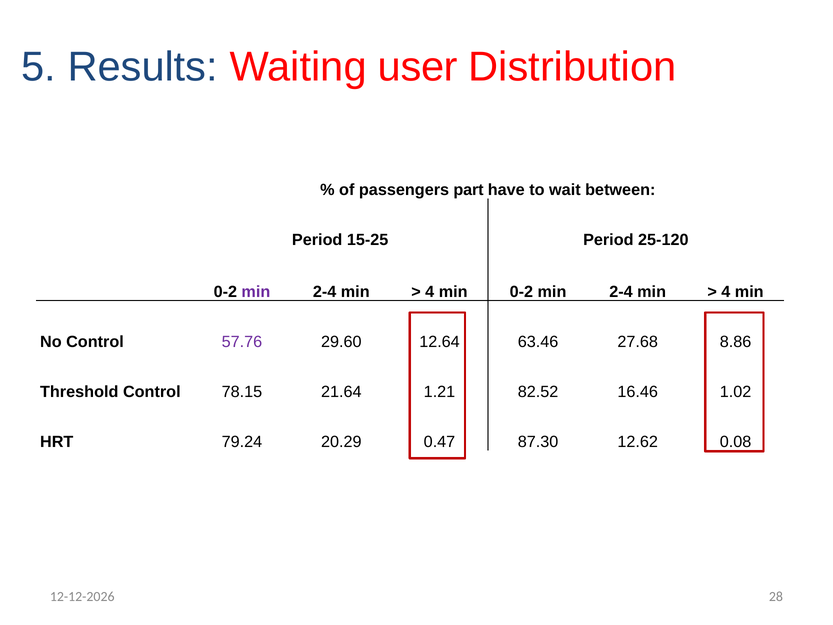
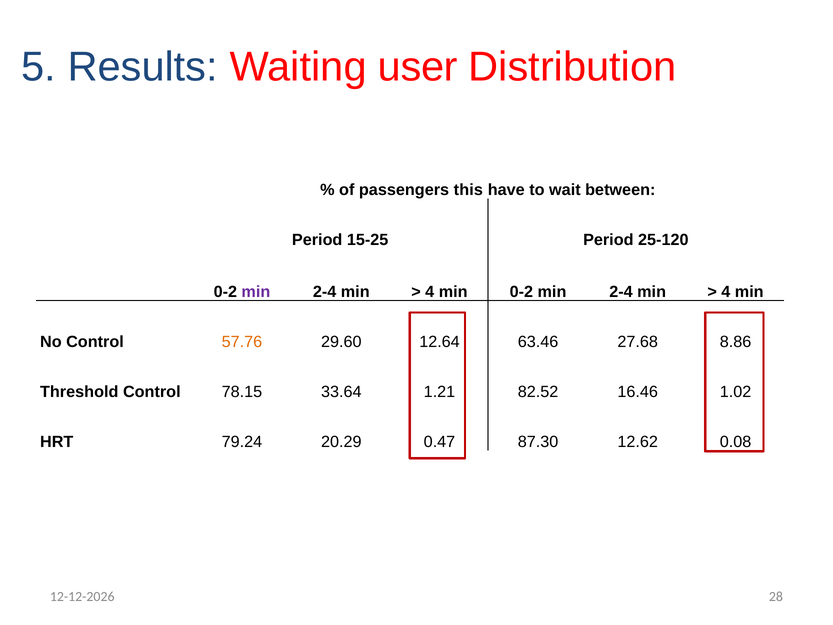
part: part -> this (468, 190)
57.76 colour: purple -> orange (242, 342)
21.64: 21.64 -> 33.64 (341, 392)
